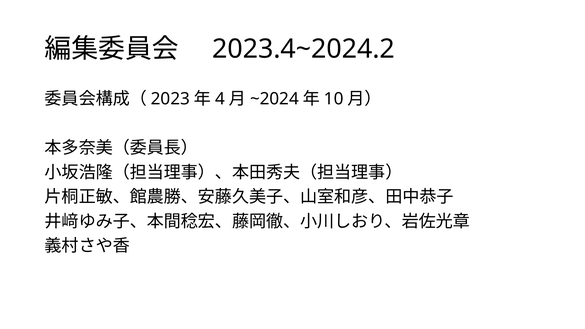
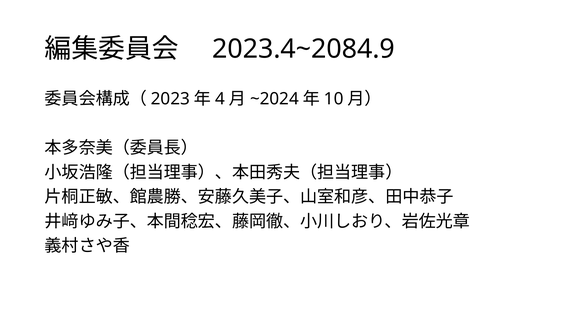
2023.4~2024.2: 2023.4~2024.2 -> 2023.4~2084.9 (304, 49)
